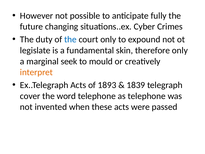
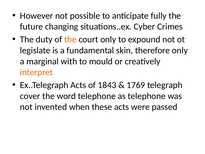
the colour: blue -> orange (70, 39)
seek: seek -> with (69, 61)
1893: 1893 -> 1843 (107, 85)
1839: 1839 -> 1769 (136, 85)
